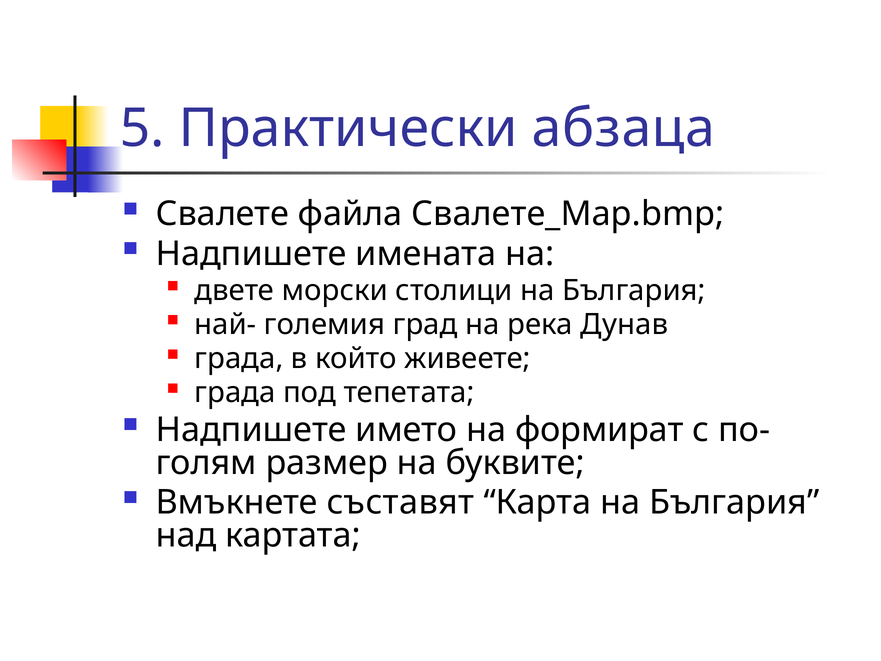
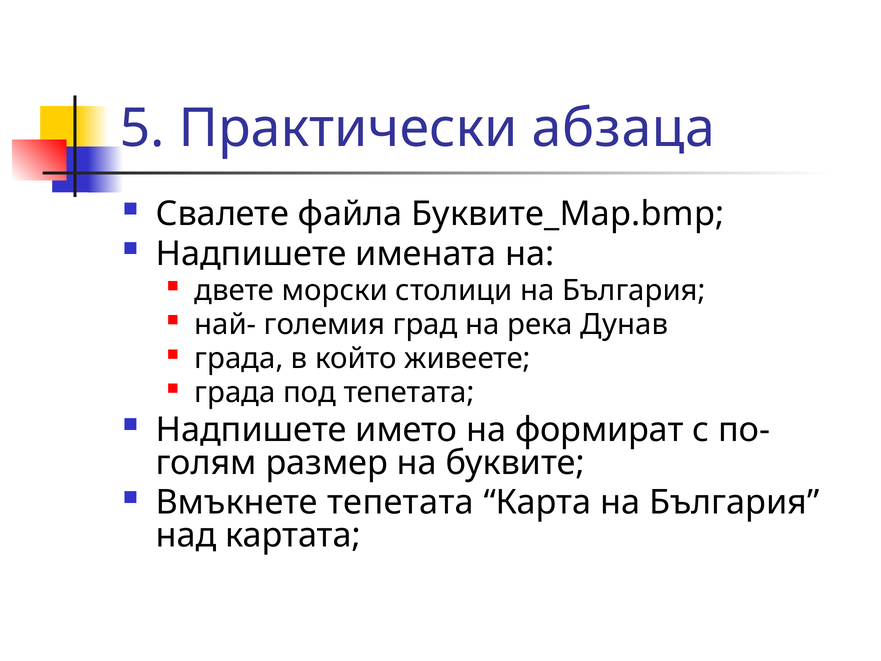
Свалете_Map.bmp: Свалете_Map.bmp -> Буквите_Map.bmp (568, 214)
Вмъкнете съставят: съставят -> тепетата (400, 502)
